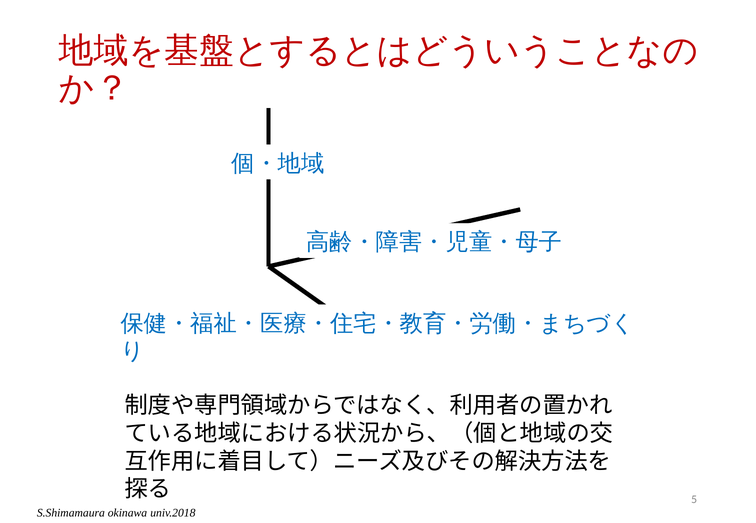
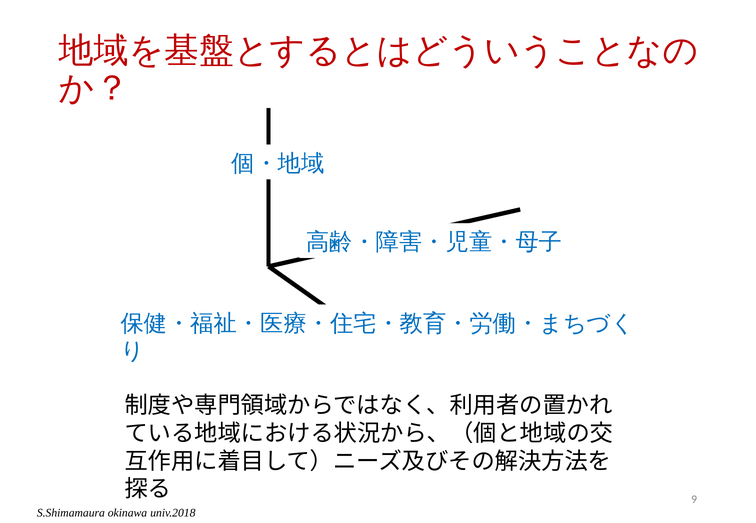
5: 5 -> 9 (694, 500)
